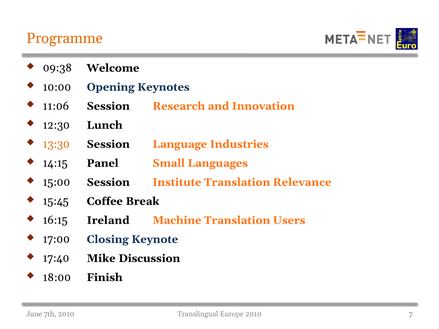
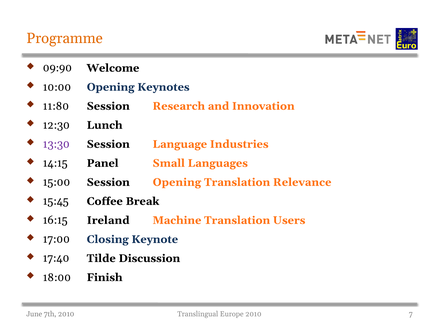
09:38: 09:38 -> 09:90 (57, 68)
11:06: 11:06 -> 11:80 (56, 106)
13:30 colour: orange -> purple (56, 144)
Session Institute: Institute -> Opening (177, 182)
Mike: Mike -> Tilde (101, 259)
